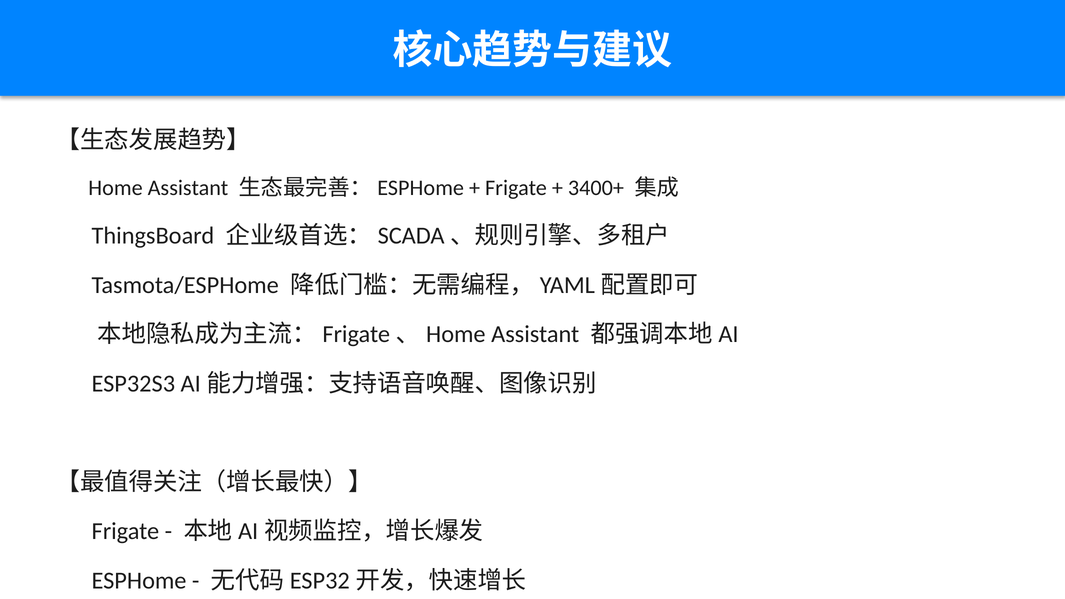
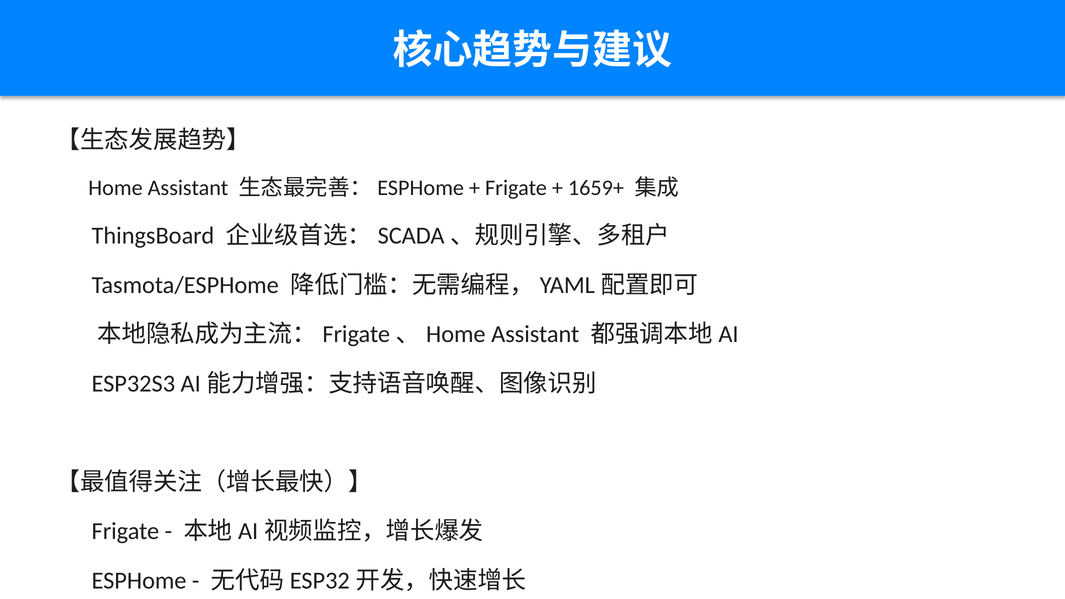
3400+: 3400+ -> 1659+ (596, 188)
